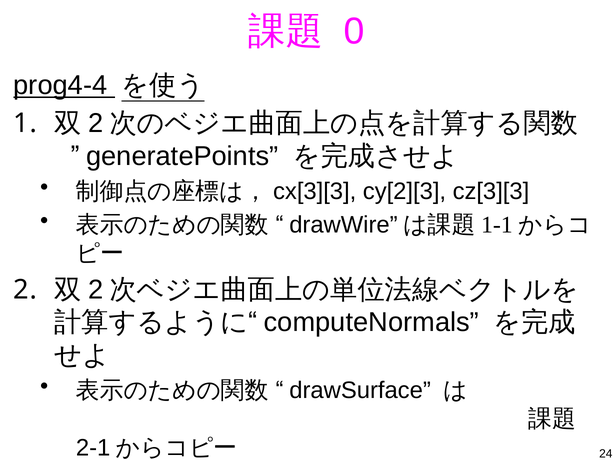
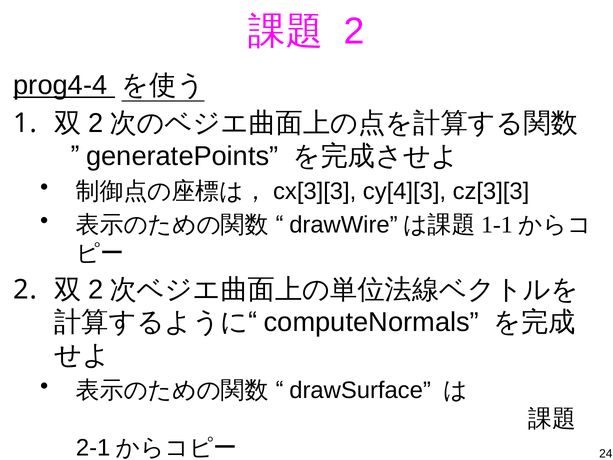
0: 0 -> 2 (354, 31)
cy[2][3: cy[2][3 -> cy[4][3 (404, 191)
